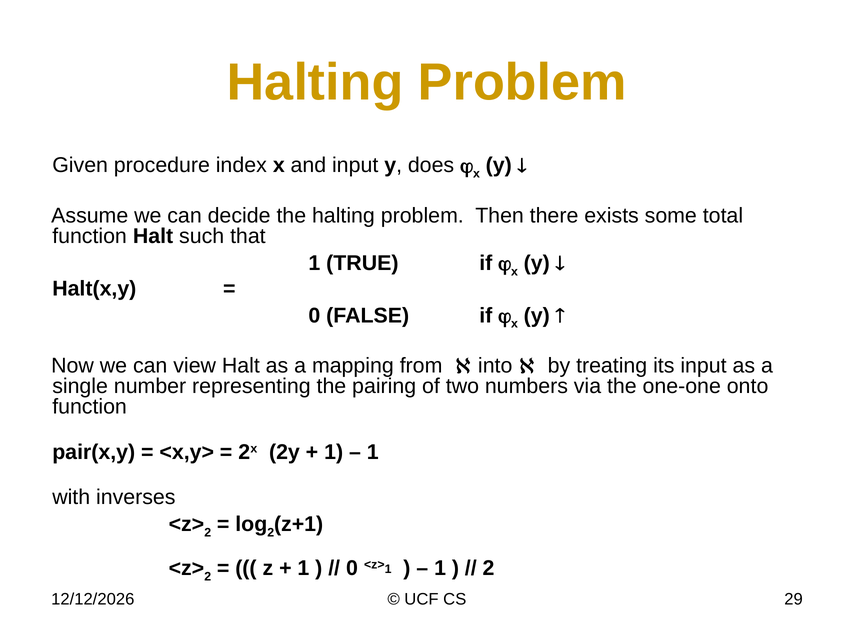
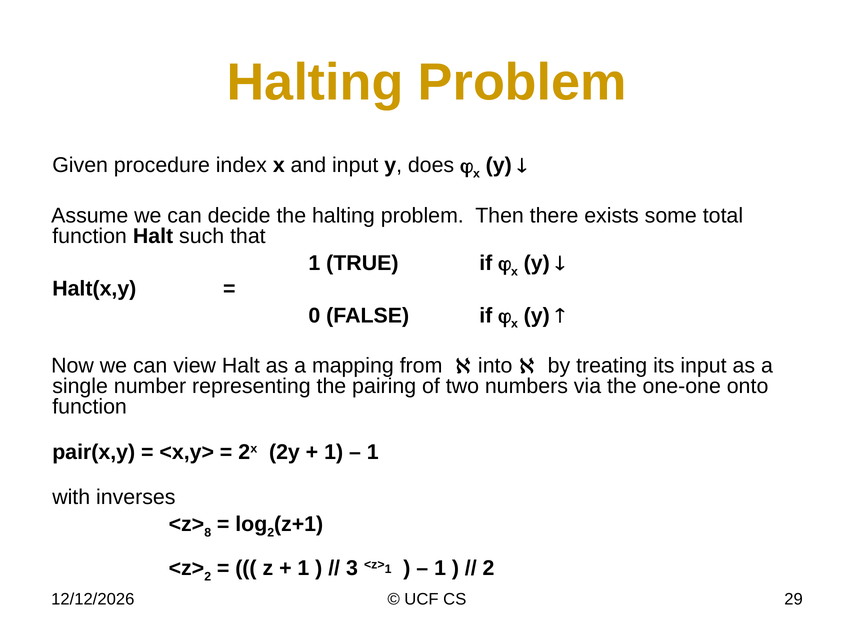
2: 2 -> 8 (208, 532)
0: 0 -> 3 (352, 568)
